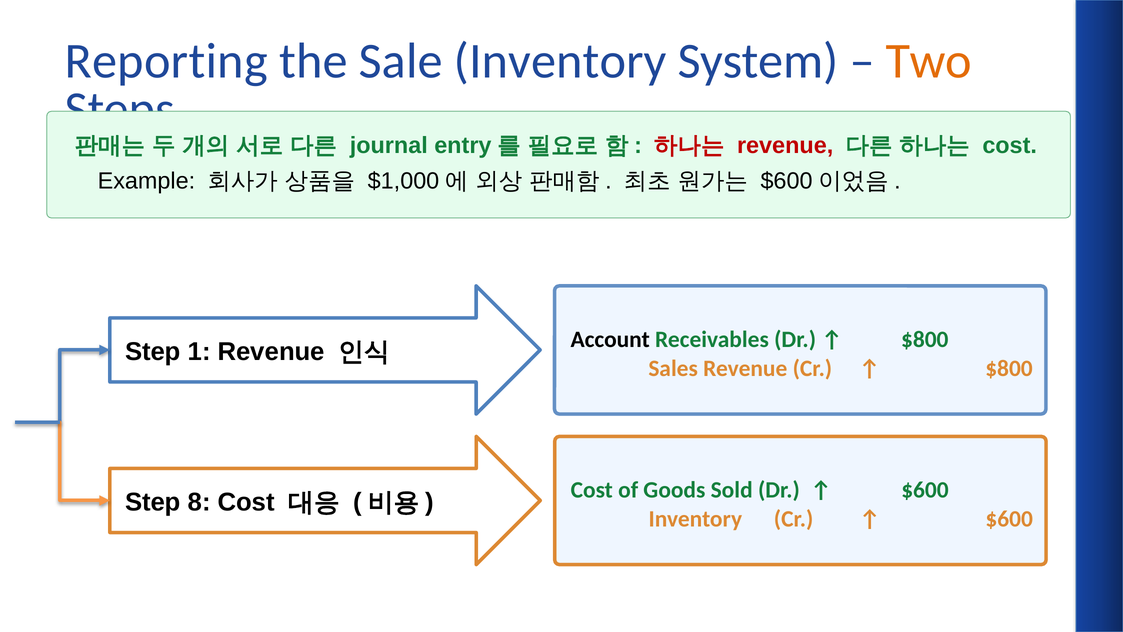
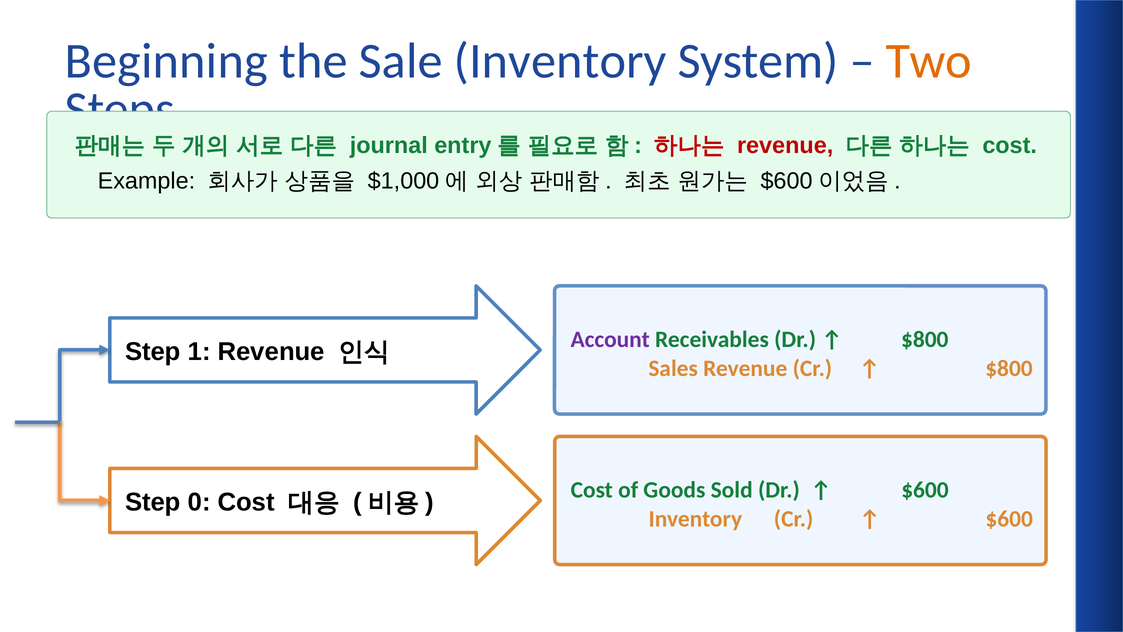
Reporting: Reporting -> Beginning (166, 61)
Account colour: black -> purple (610, 339)
8: 8 -> 0 (199, 502)
